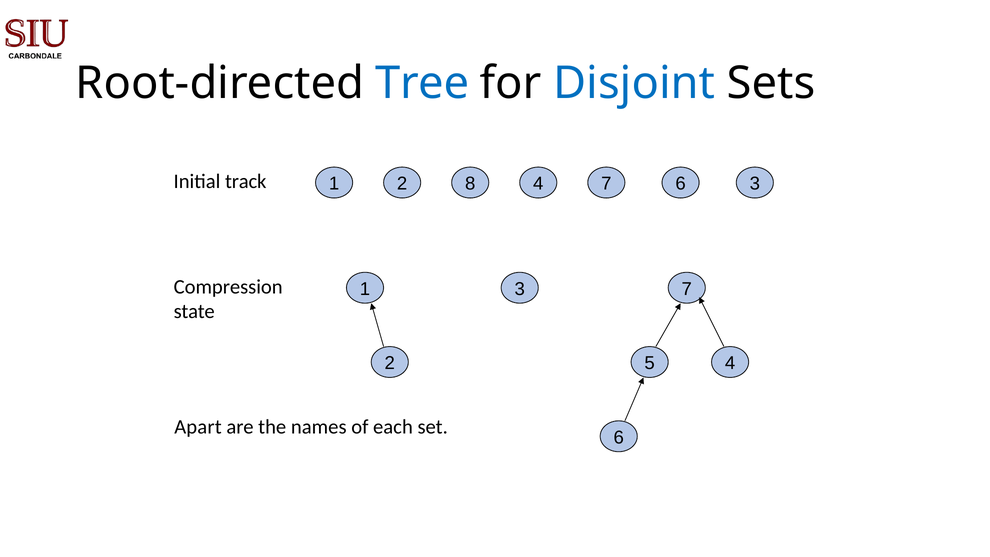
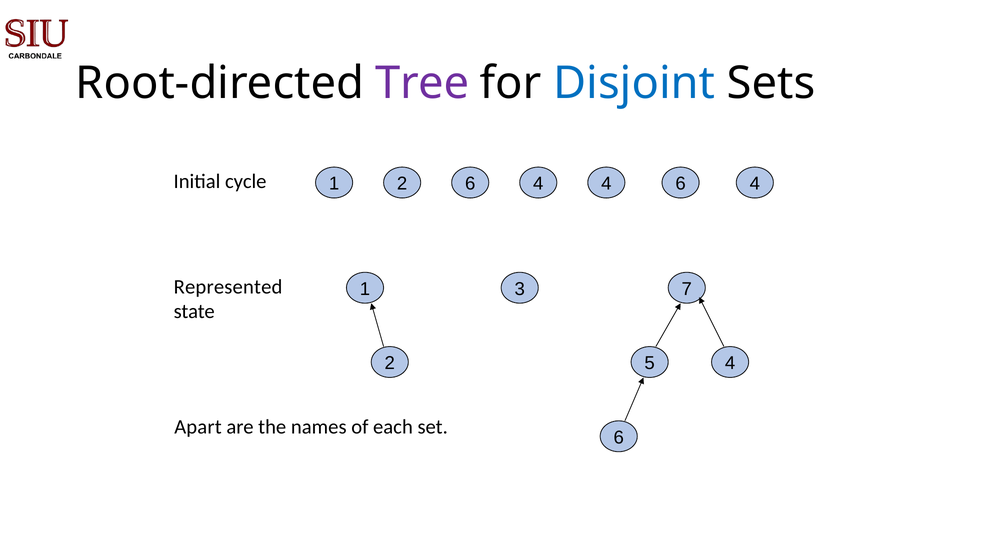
Tree colour: blue -> purple (422, 83)
track: track -> cycle (246, 182)
2 8: 8 -> 6 (470, 184)
4 7: 7 -> 4 (606, 184)
3: 3 -> 4 (755, 184)
Compression: Compression -> Represented (228, 287)
